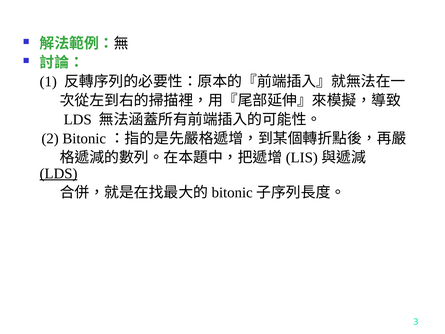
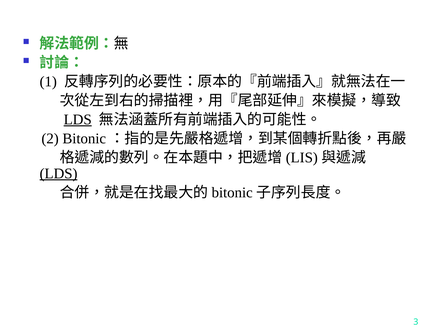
LDS underline: none -> present (78, 119)
